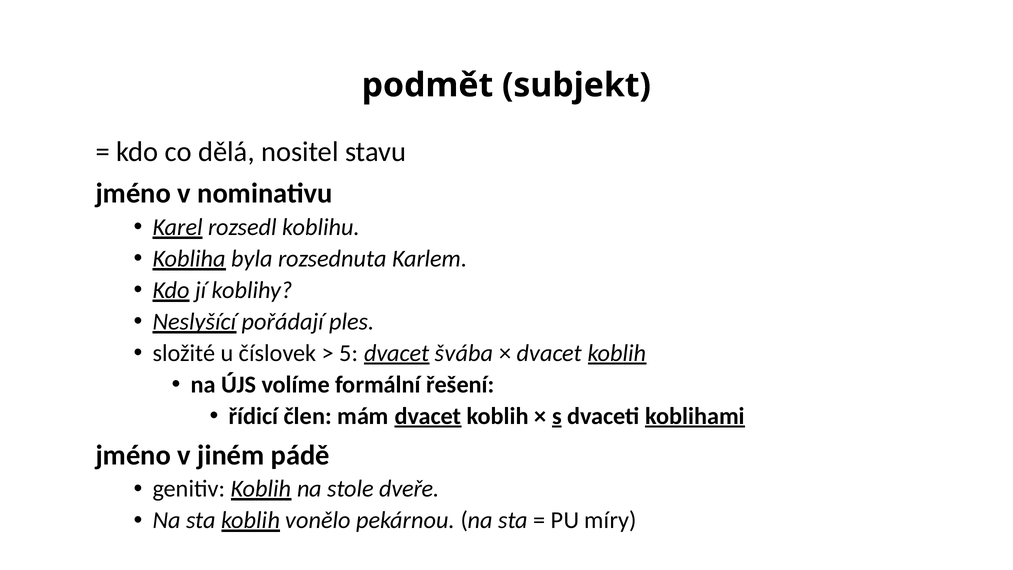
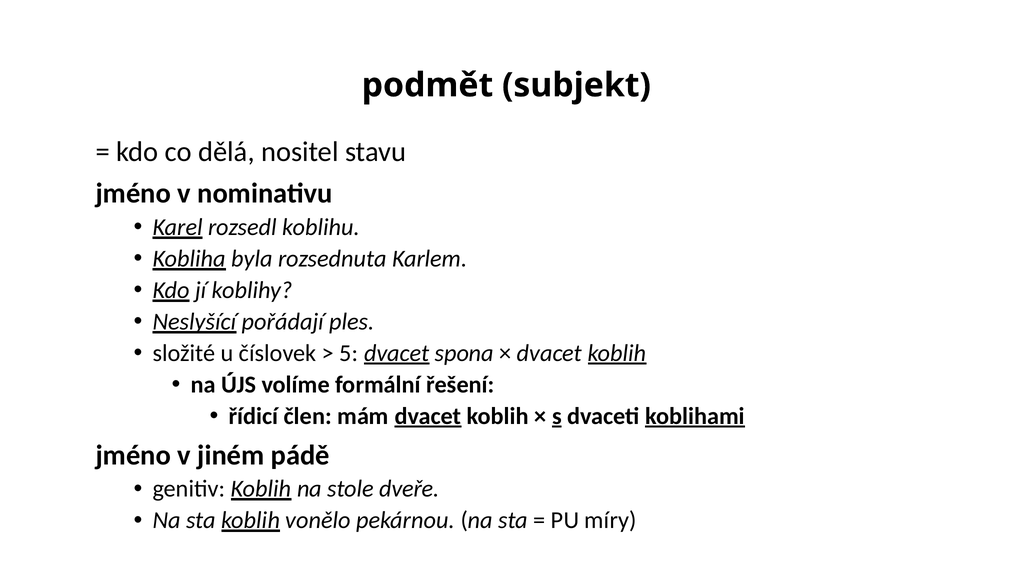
švába: švába -> spona (464, 353)
